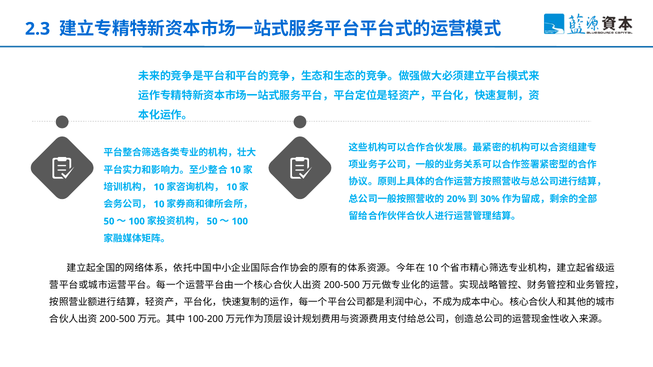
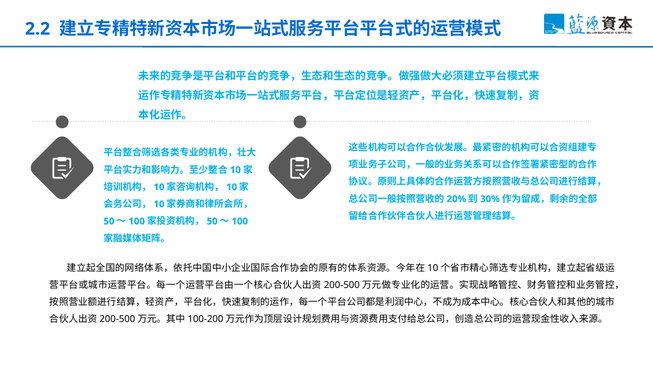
2.3: 2.3 -> 2.2 (38, 29)
